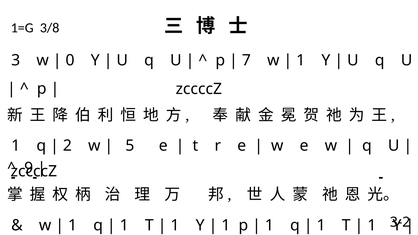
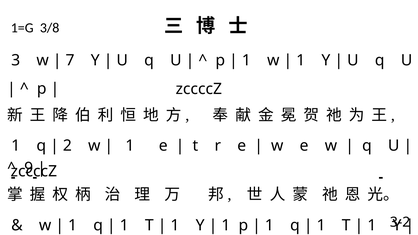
0: 0 -> 7 (70, 60)
7: 7 -> 1 (246, 60)
5: 5 -> 1 (130, 146)
